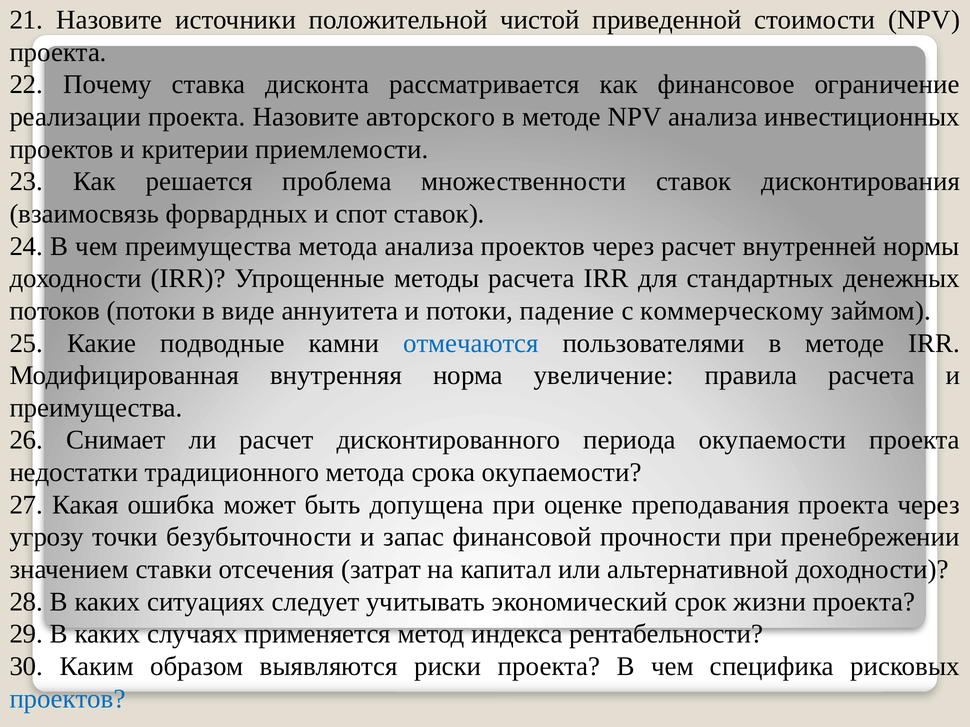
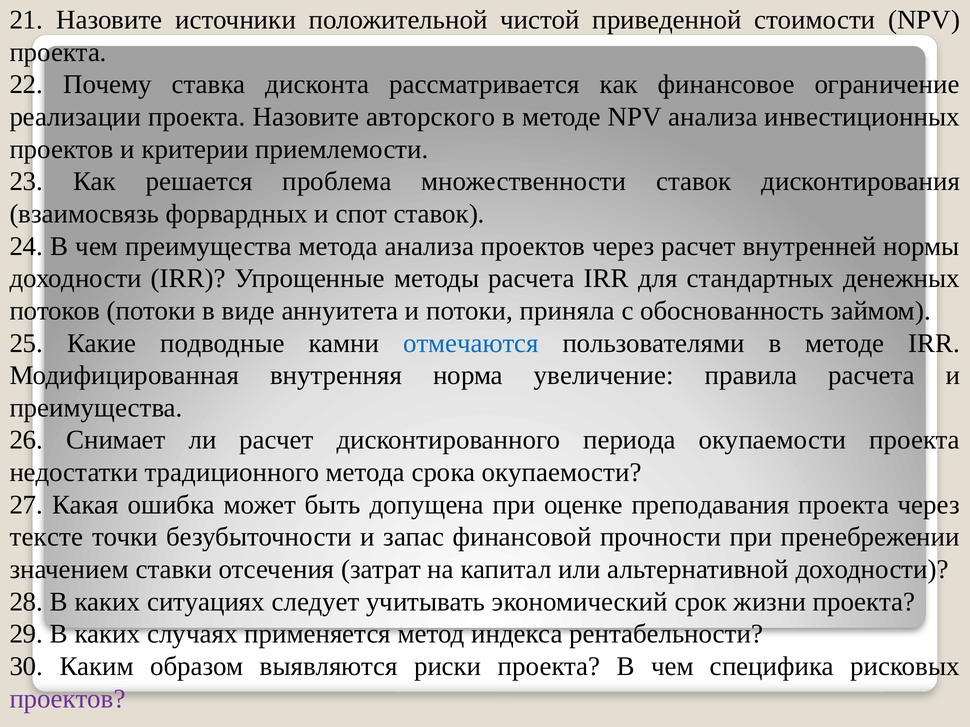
падение: падение -> приняла (567, 311)
коммерческому: коммерческому -> обоснованность (732, 311)
угрозу: угрозу -> тексте (46, 537)
проектов colour: blue -> purple (68, 699)
